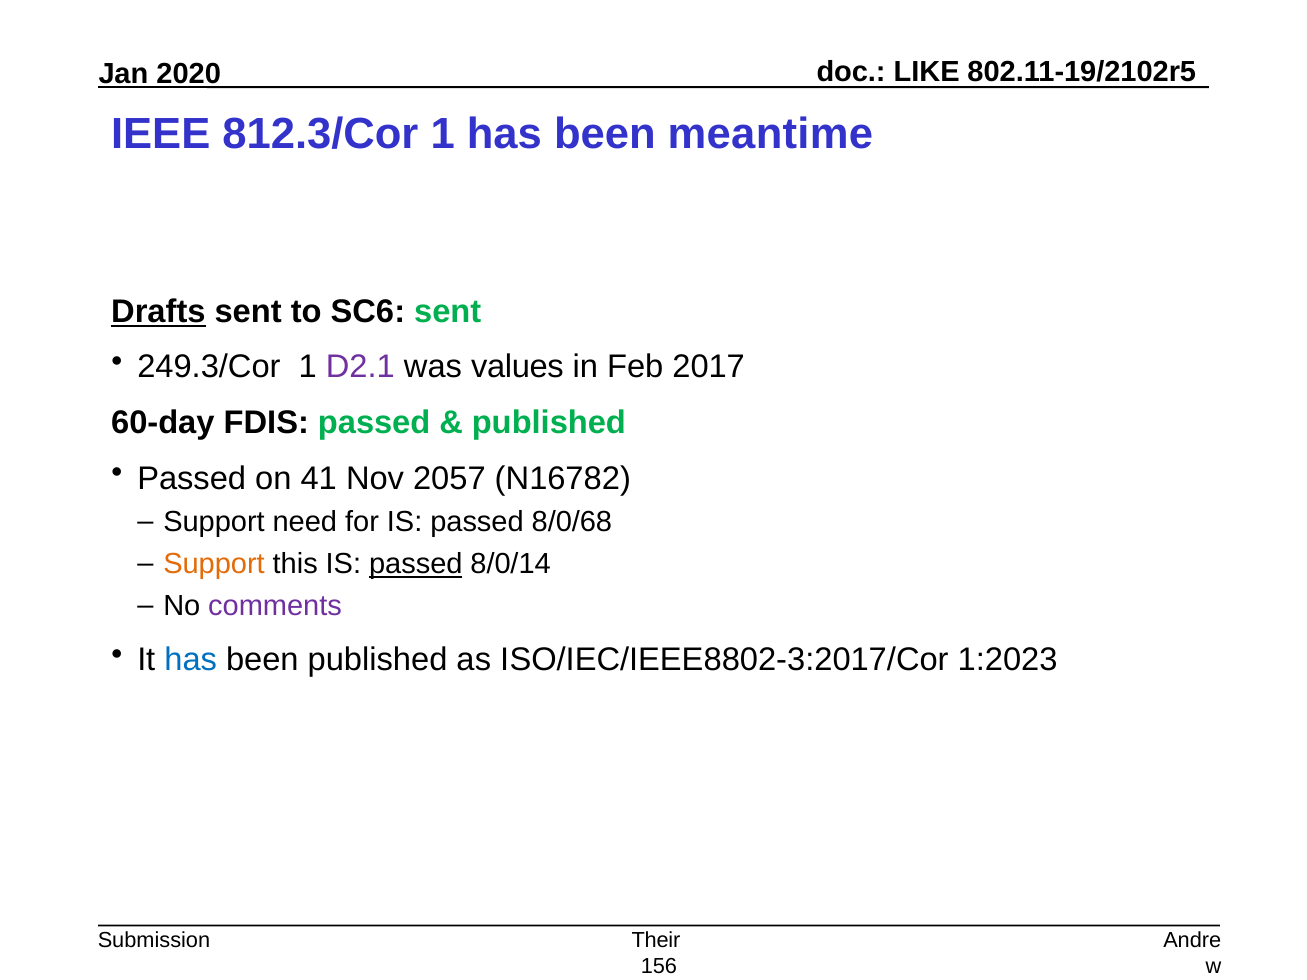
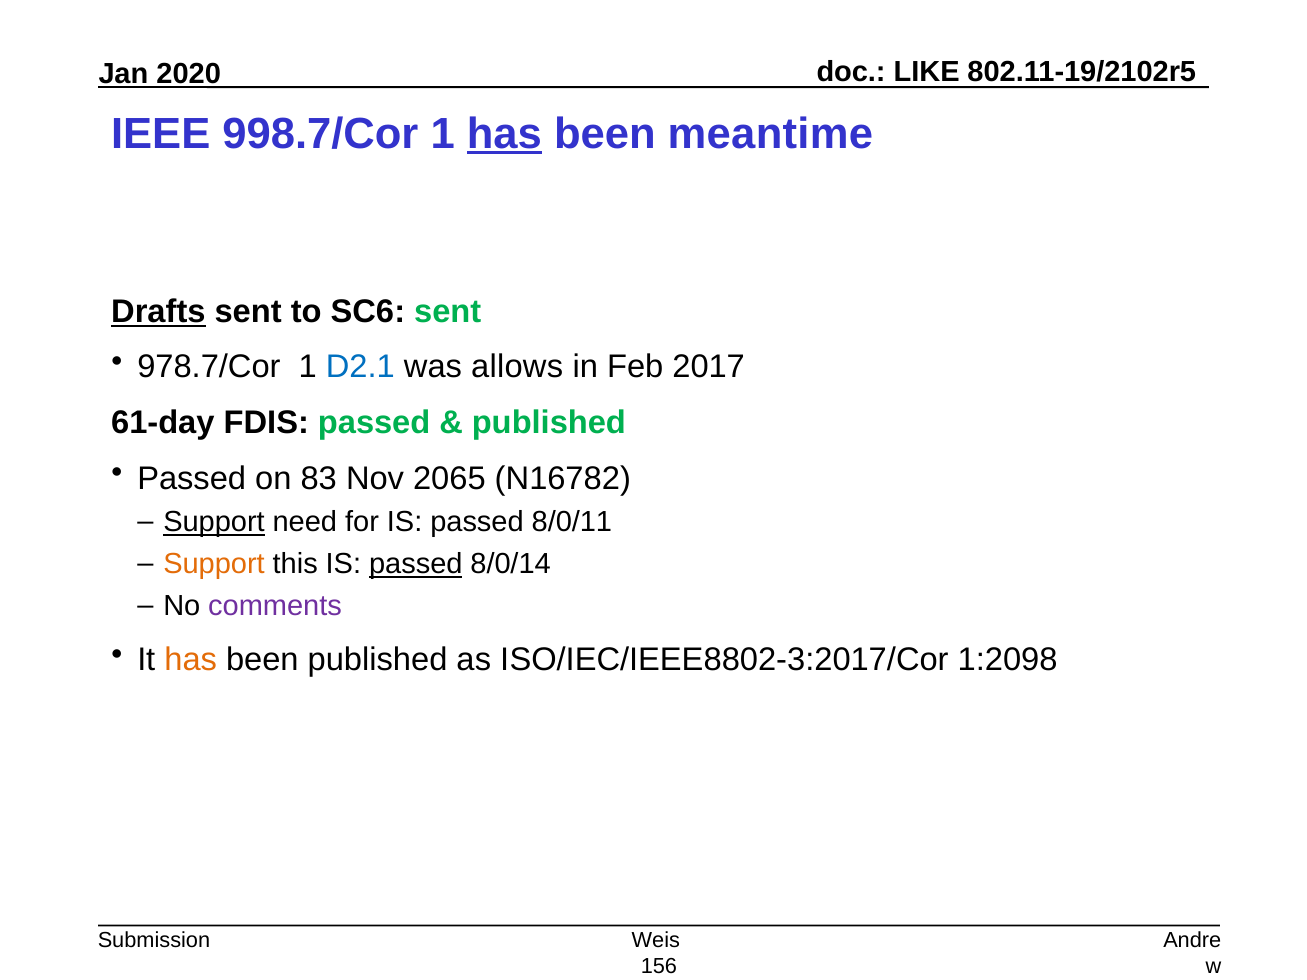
812.3/Cor: 812.3/Cor -> 998.7/Cor (320, 134)
has underline: none -> present (504, 134)
249.3/Cor: 249.3/Cor -> 978.7/Cor (209, 367)
D2.1 colour: purple -> blue (360, 367)
values: values -> allows (517, 367)
60-day: 60-day -> 61-day (163, 423)
41: 41 -> 83 (319, 478)
2057: 2057 -> 2065 (449, 478)
Support underline: none -> present (214, 522)
8/0/68: 8/0/68 -> 8/0/11 (572, 522)
has colour: blue -> orange (191, 660)
1:2023: 1:2023 -> 1:2098 (1008, 660)
Their: Their -> Weis (656, 940)
